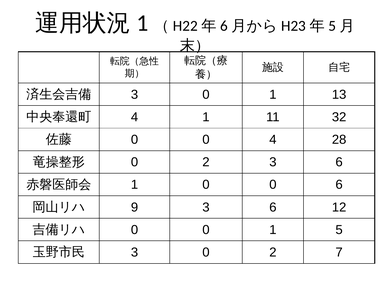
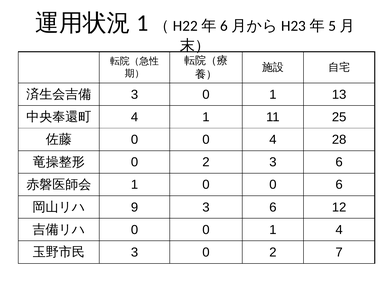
32: 32 -> 25 (339, 117)
1 5: 5 -> 4 (339, 230)
